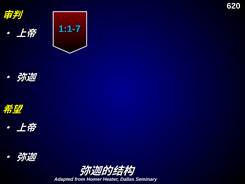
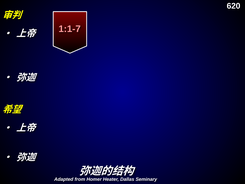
1:1-7 colour: light blue -> pink (70, 29)
